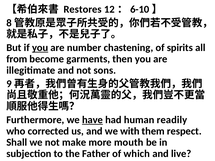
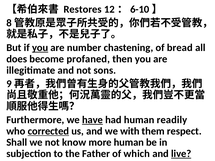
spirits: spirits -> bread (180, 48)
from: from -> does (17, 59)
garments: garments -> profaned (88, 59)
corrected underline: none -> present (48, 131)
make: make -> know (74, 143)
more mouth: mouth -> human (129, 143)
live underline: none -> present (181, 154)
